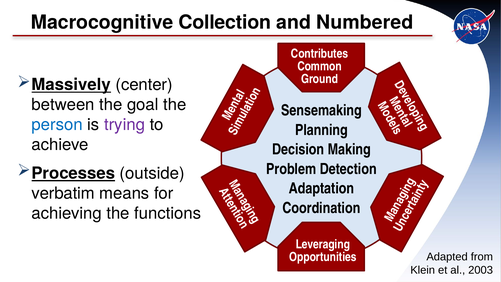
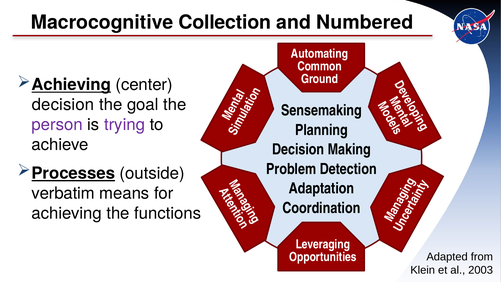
Contributes: Contributes -> Automating (320, 54)
Massively: Massively -> Achieving (71, 85)
between: between -> decision (63, 105)
person colour: blue -> purple (57, 125)
